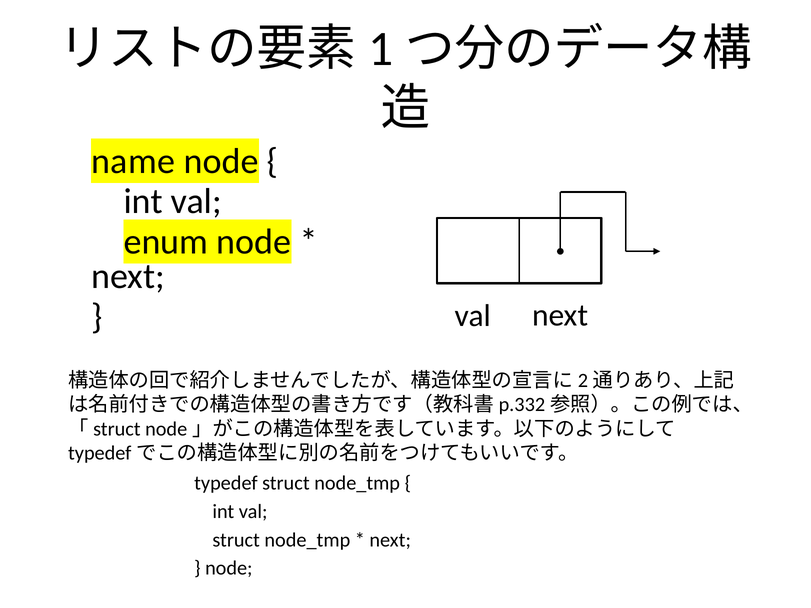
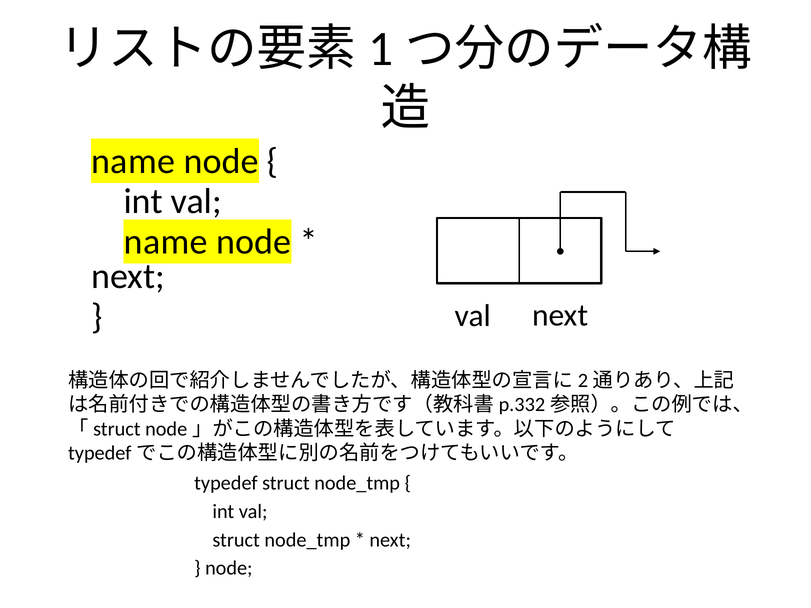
enum: enum -> name (166, 242)
